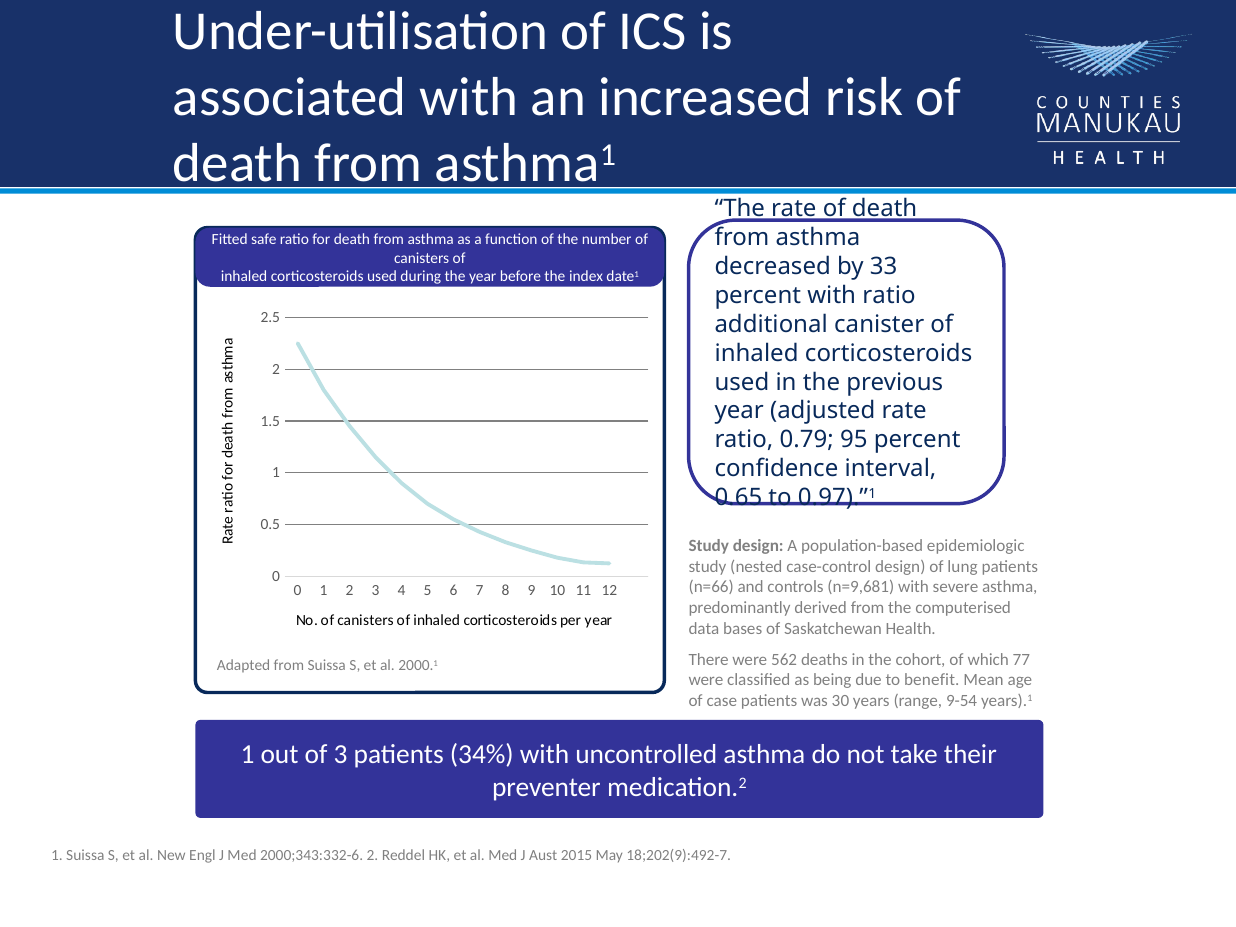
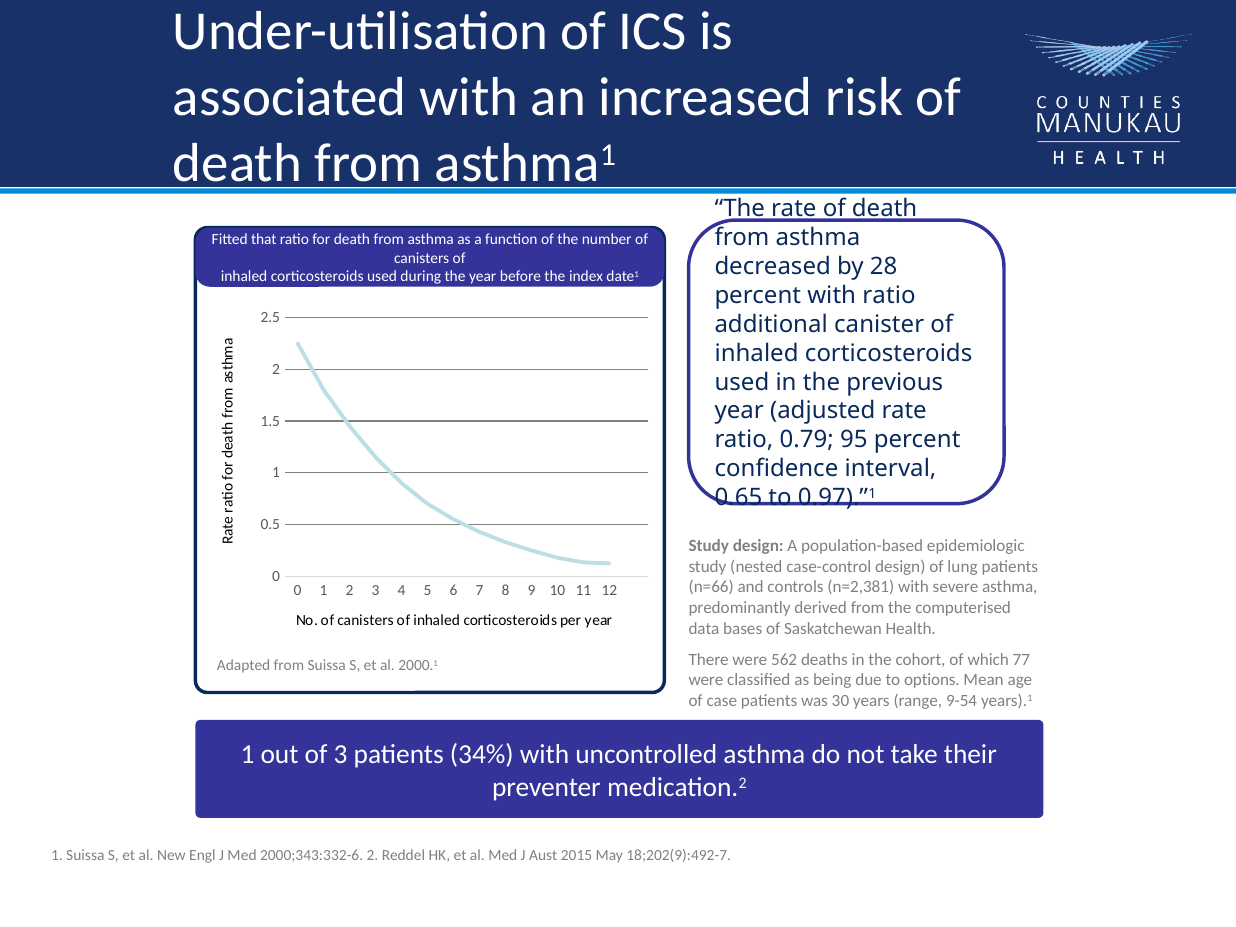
safe: safe -> that (264, 240)
33: 33 -> 28 (884, 267)
n=9,681: n=9,681 -> n=2,381 (861, 587)
benefit: benefit -> options (932, 680)
